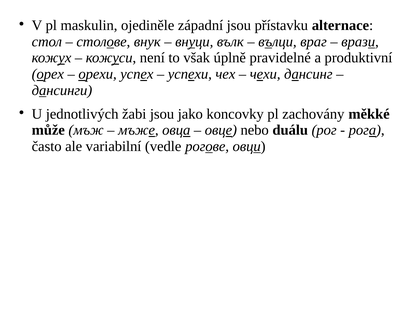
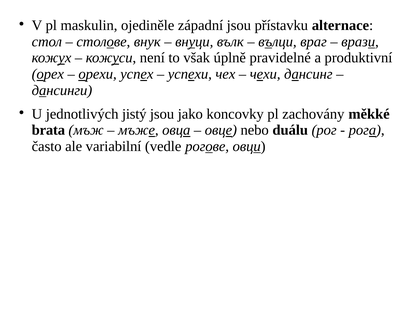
žabi: žabi -> jistý (134, 114)
může: může -> brata (48, 130)
